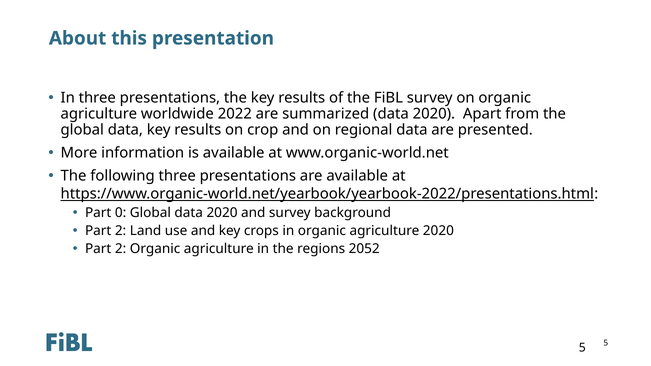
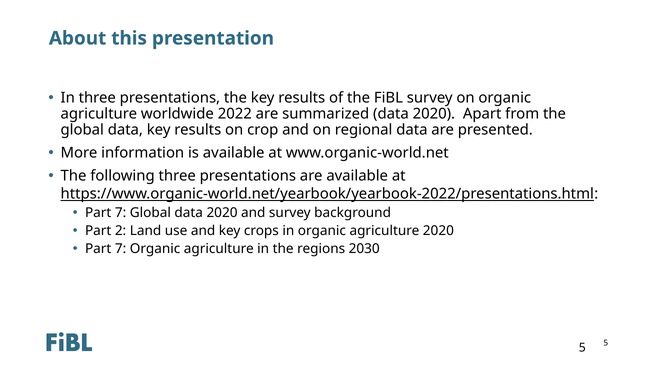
0: 0 -> 7 (121, 213)
2: 2 -> 7 (121, 249)
2052: 2052 -> 2030 (364, 249)
